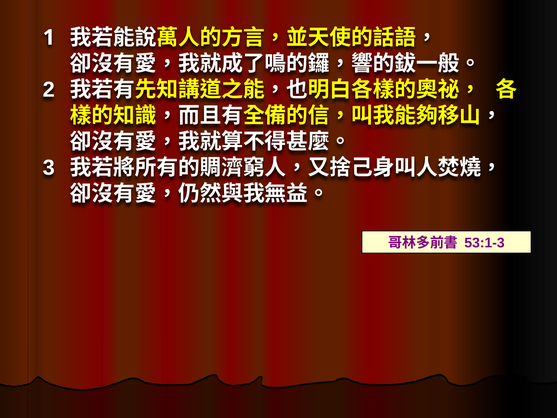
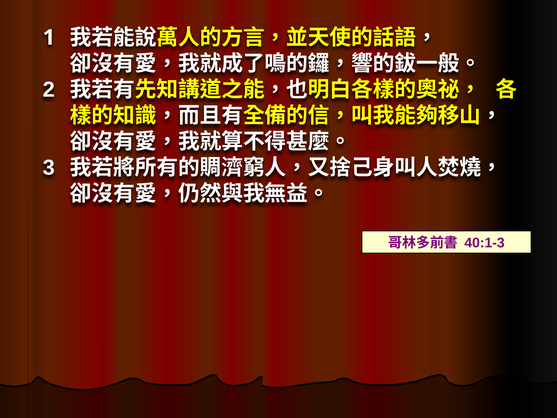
53:1-3: 53:1-3 -> 40:1-3 (485, 243)
